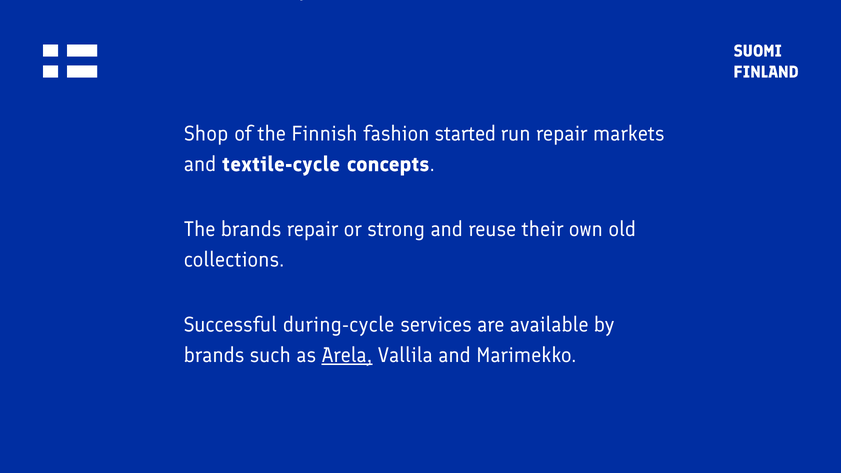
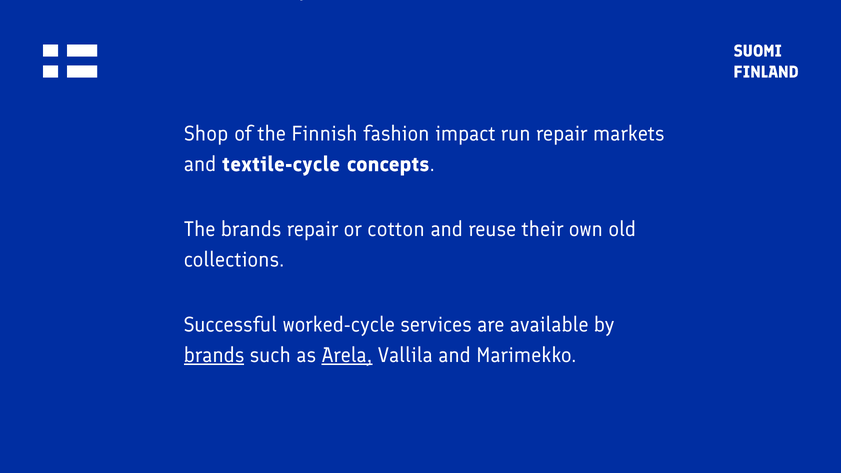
started: started -> impact (465, 134)
strong: strong -> cotton (396, 230)
during-cycle: during-cycle -> worked-cycle (339, 325)
brands underline: none -> present (214, 355)
